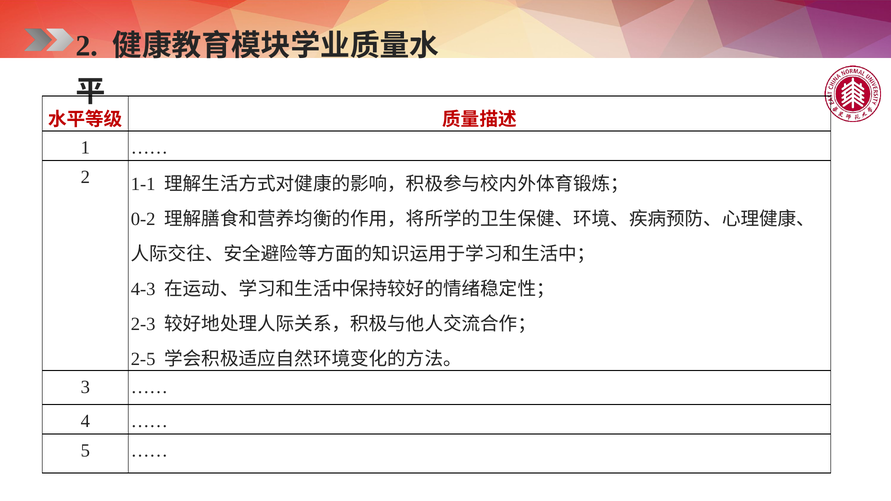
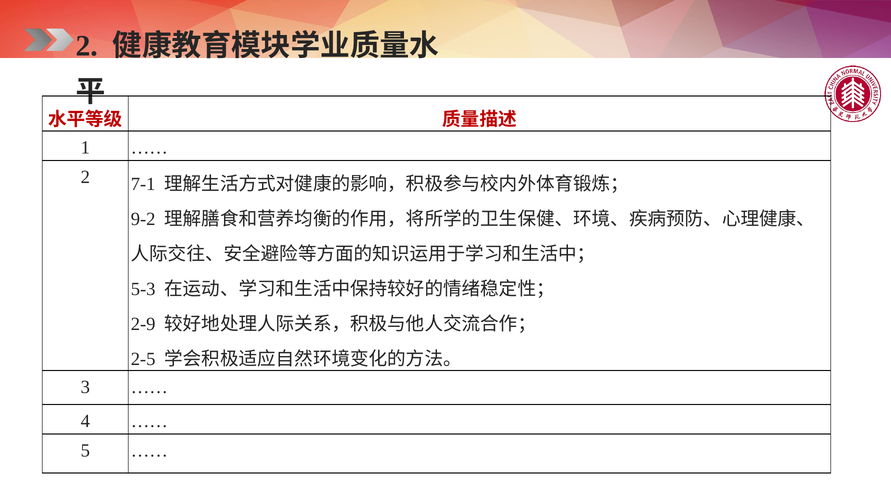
1-1: 1-1 -> 7-1 (143, 184)
0-2: 0-2 -> 9-2 (143, 219)
4-3: 4-3 -> 5-3 (143, 289)
2-3: 2-3 -> 2-9 (143, 324)
